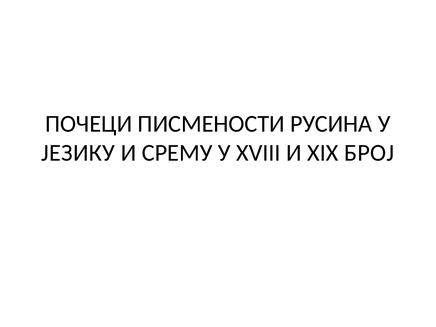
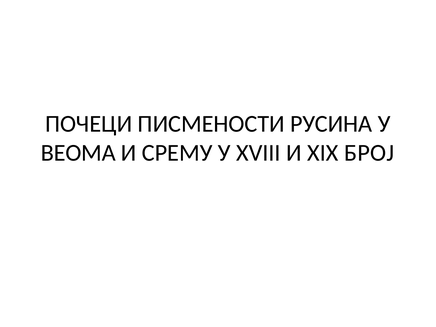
ЈЕЗИКУ: ЈЕЗИКУ -> ВЕОМА (78, 153)
